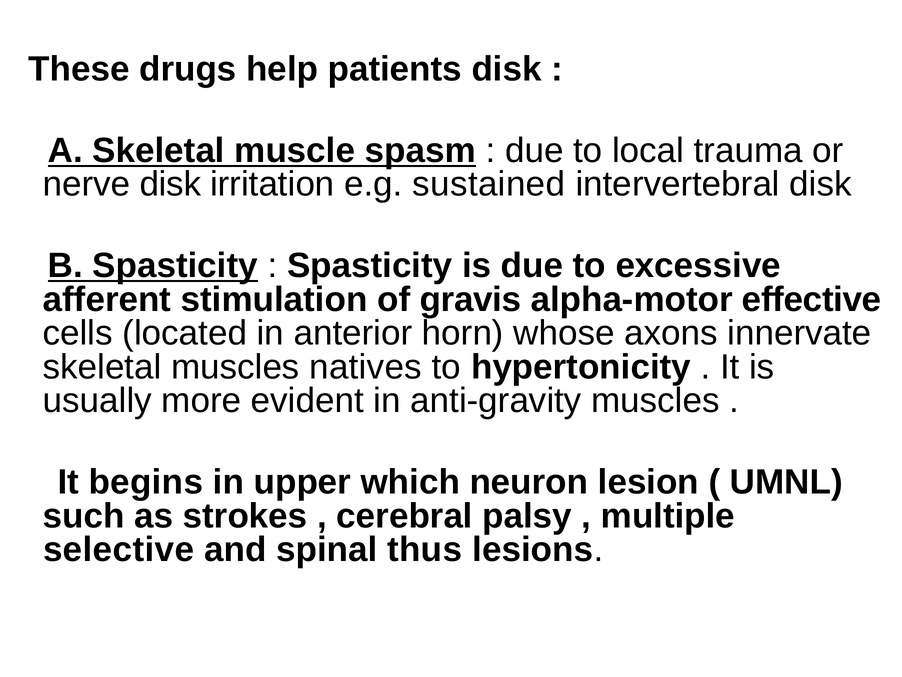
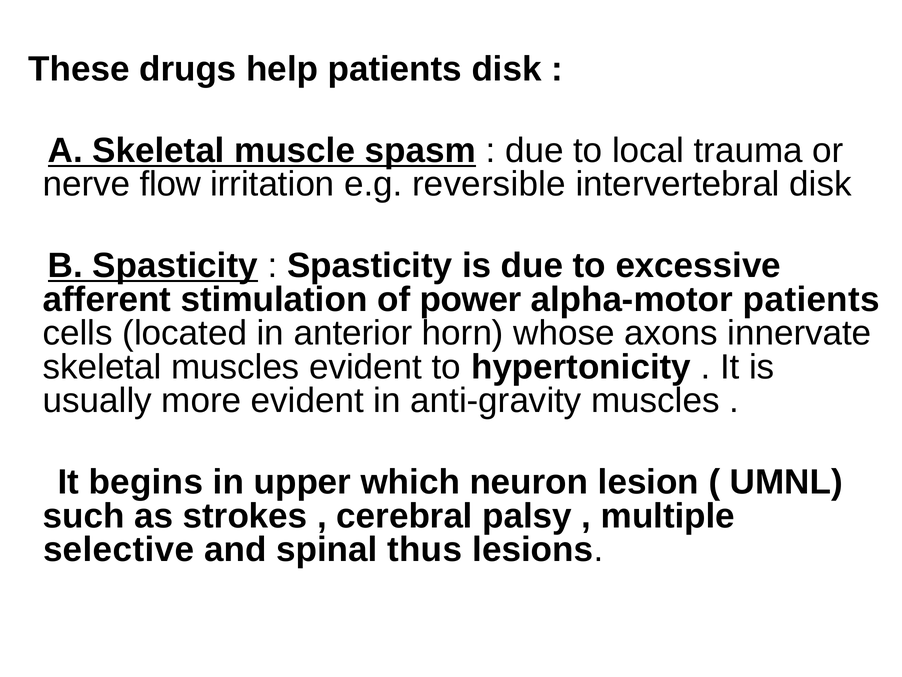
nerve disk: disk -> flow (170, 184)
sustained: sustained -> reversible (489, 184)
gravis: gravis -> power (471, 299)
alpha-motor effective: effective -> patients (811, 299)
muscles natives: natives -> evident (366, 367)
